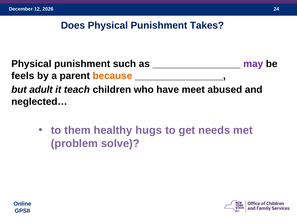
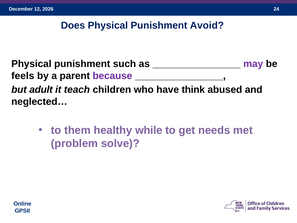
Takes: Takes -> Avoid (207, 25)
because colour: orange -> purple (112, 76)
meet: meet -> think (193, 90)
hugs: hugs -> while (149, 130)
